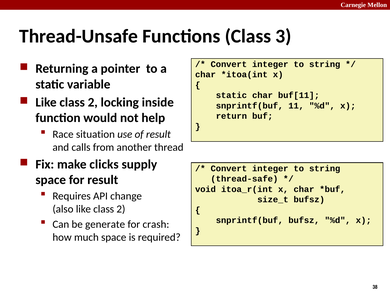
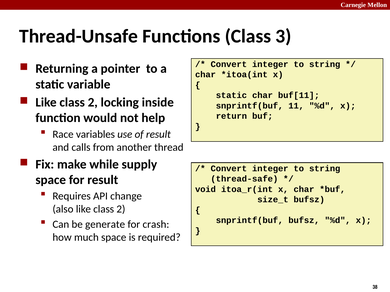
situation: situation -> variables (95, 134)
clicks: clicks -> while (104, 165)
